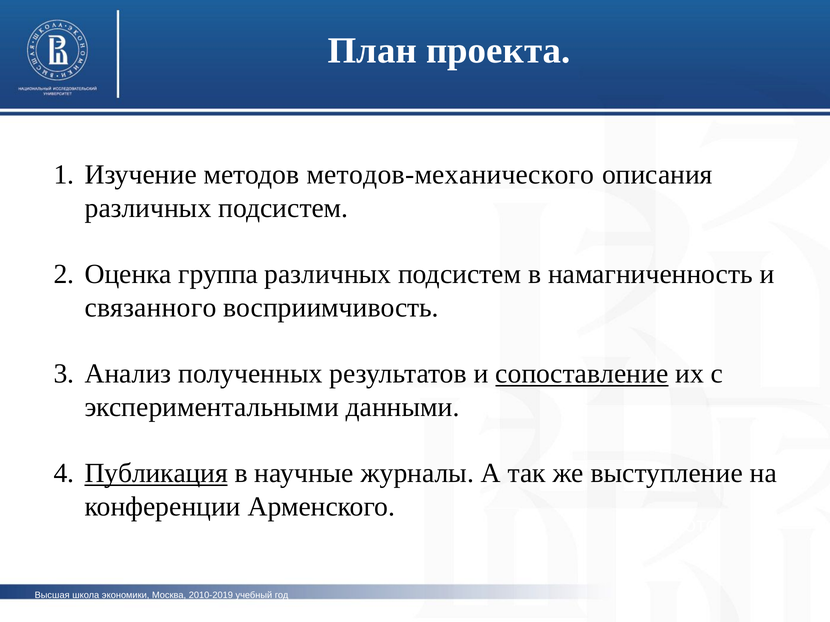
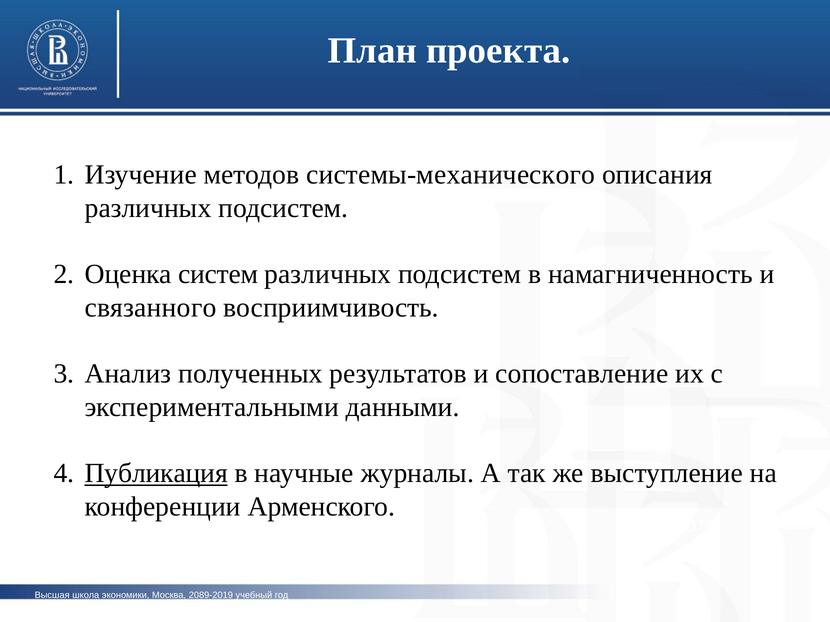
методов-механического: методов-механического -> системы-механического (450, 175)
группа: группа -> систем (218, 275)
сопоставление underline: present -> none (582, 374)
2010-2019: 2010-2019 -> 2089-2019 (211, 596)
